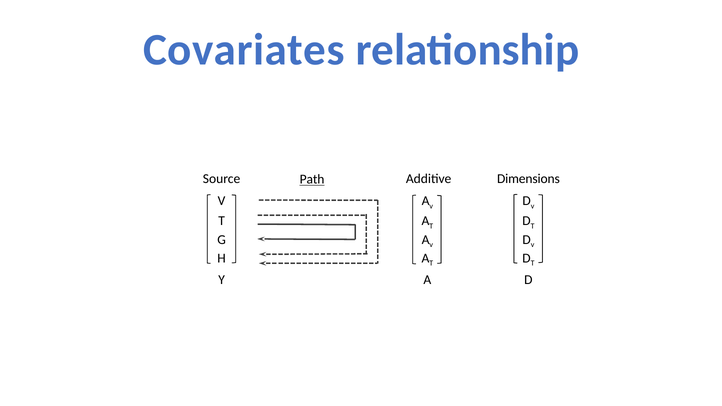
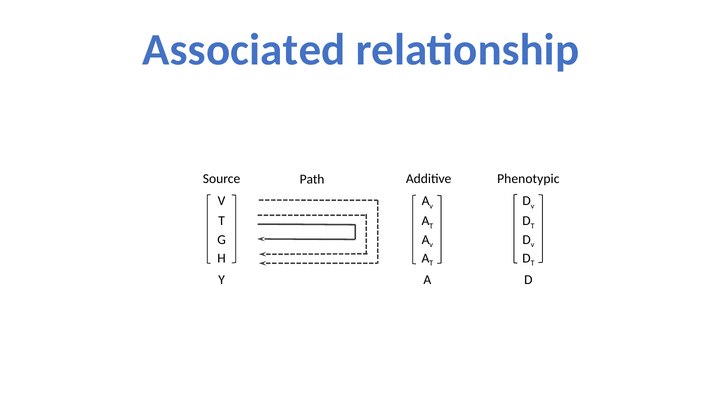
Covariates: Covariates -> Associated (244, 50)
Path underline: present -> none (312, 180)
Dimensions: Dimensions -> Phenotypic (528, 179)
